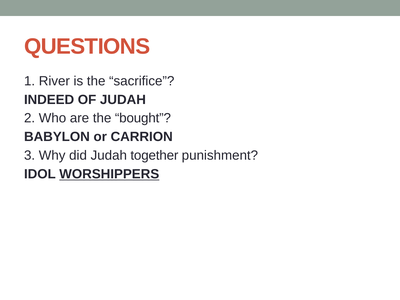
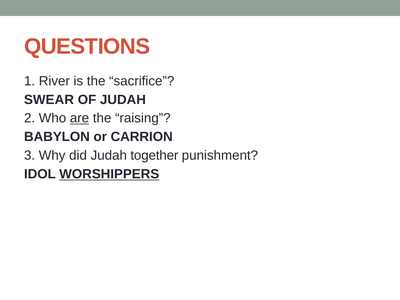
INDEED: INDEED -> SWEAR (49, 100)
are underline: none -> present (80, 118)
bought: bought -> raising (143, 118)
